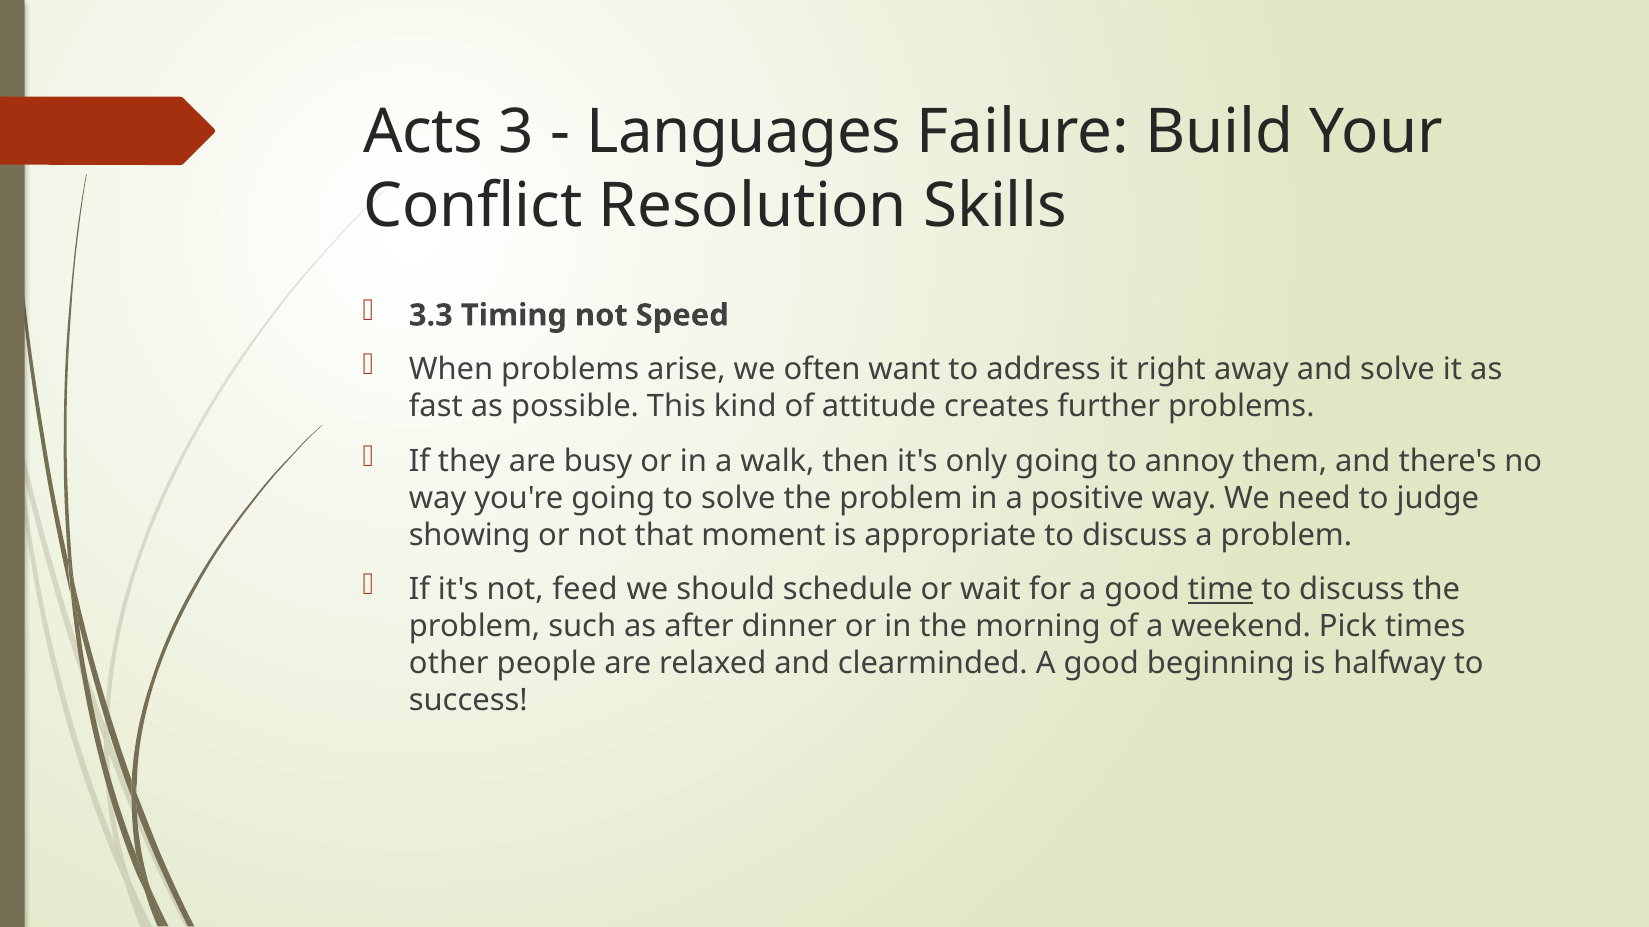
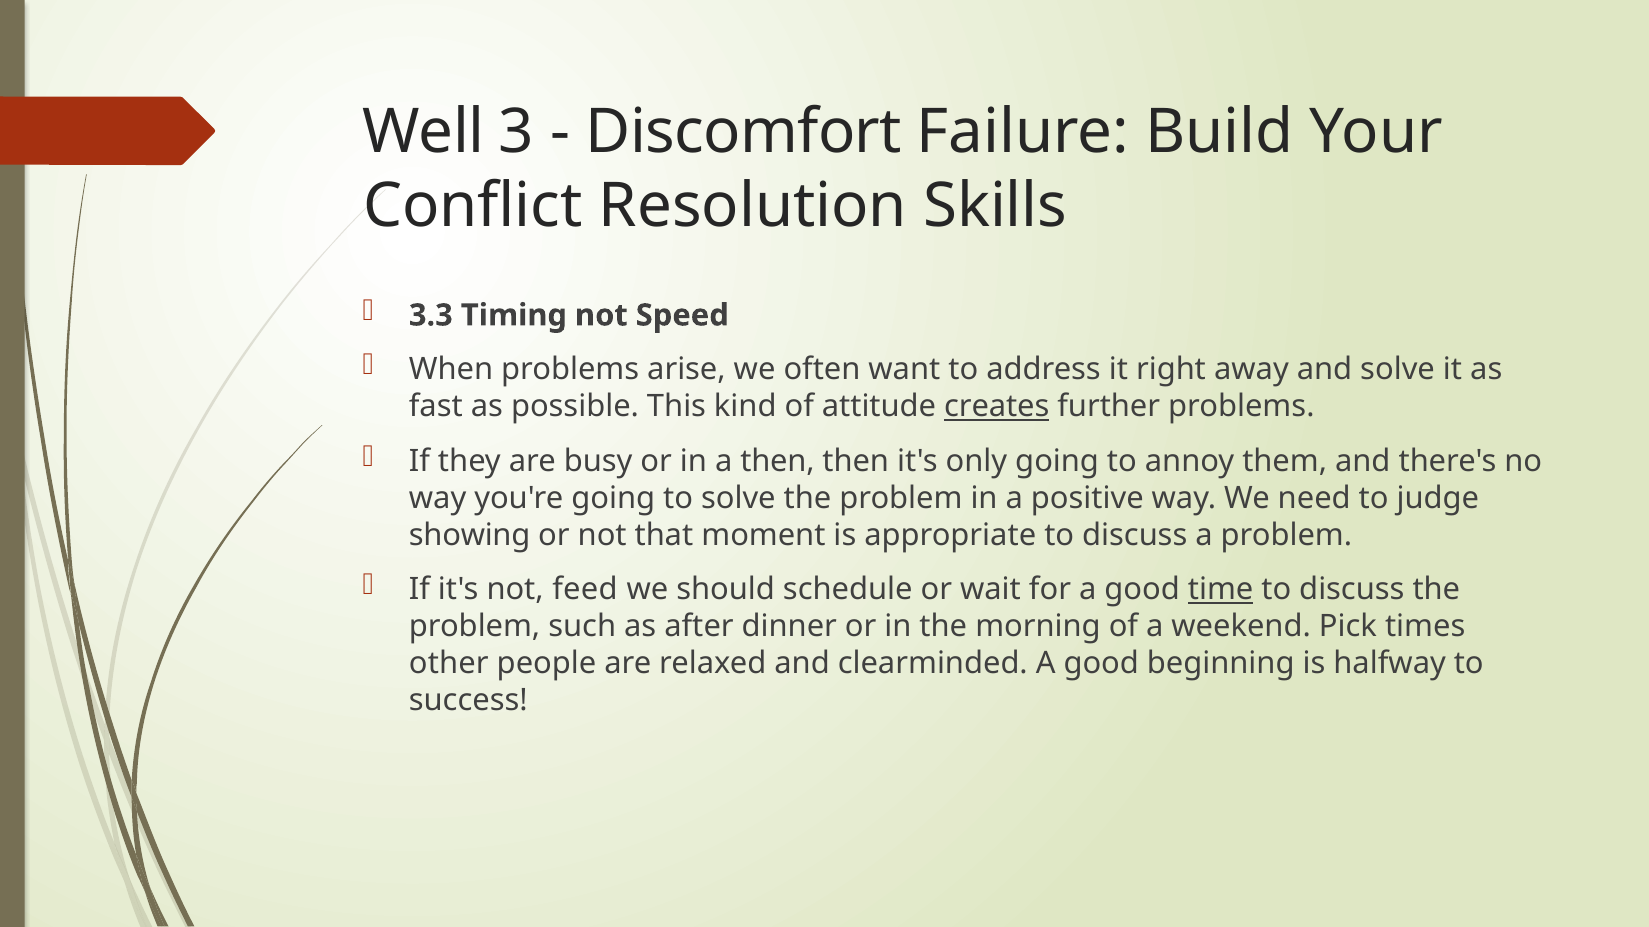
Acts: Acts -> Well (423, 132)
Languages: Languages -> Discomfort (744, 132)
creates underline: none -> present (997, 407)
a walk: walk -> then (777, 461)
